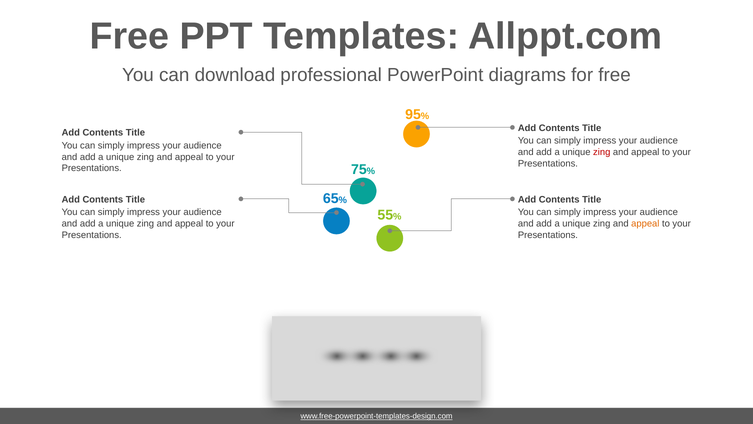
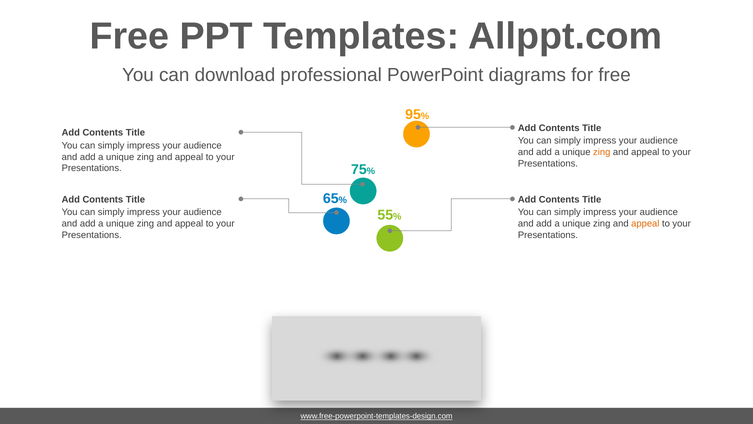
zing colour: red -> orange (602, 152)
